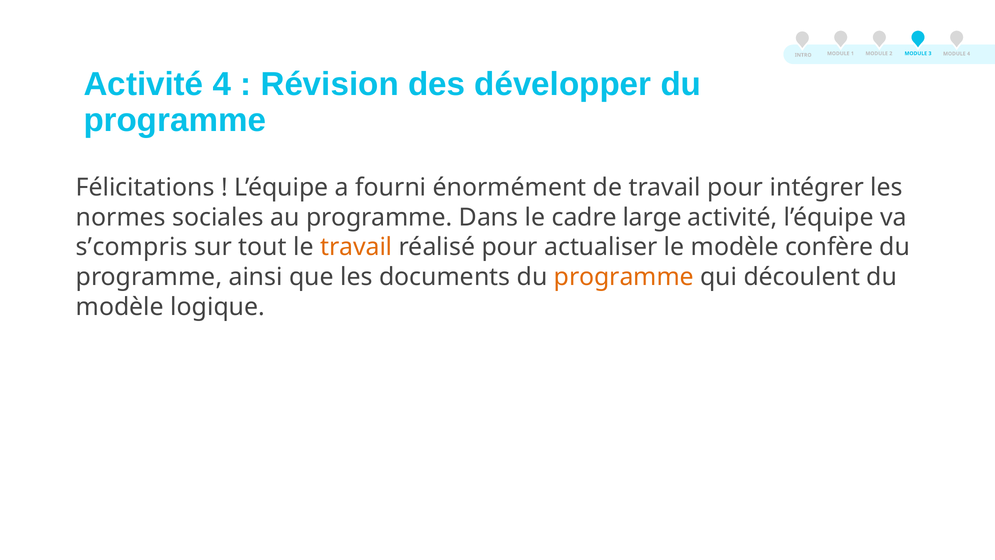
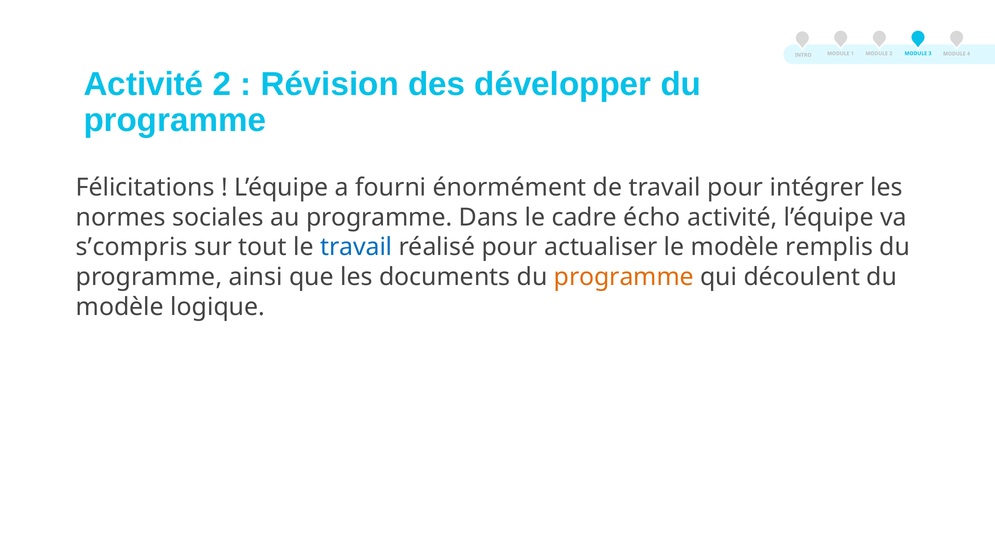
Activité 4: 4 -> 2 (222, 84)
large: large -> écho (652, 217)
travail colour: orange -> blue (356, 247)
confère: confère -> remplis (829, 247)
